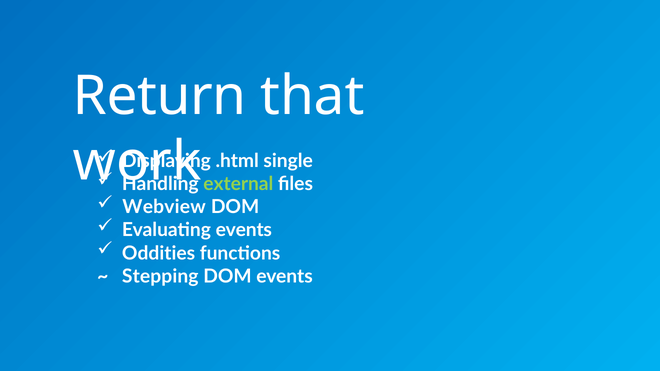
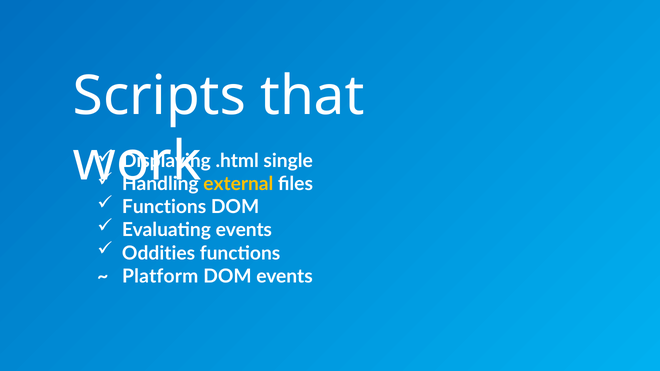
Return: Return -> Scripts (159, 96)
external colour: light green -> yellow (238, 184)
Webview: Webview -> Functions (164, 207)
Stepping: Stepping -> Platform (160, 277)
